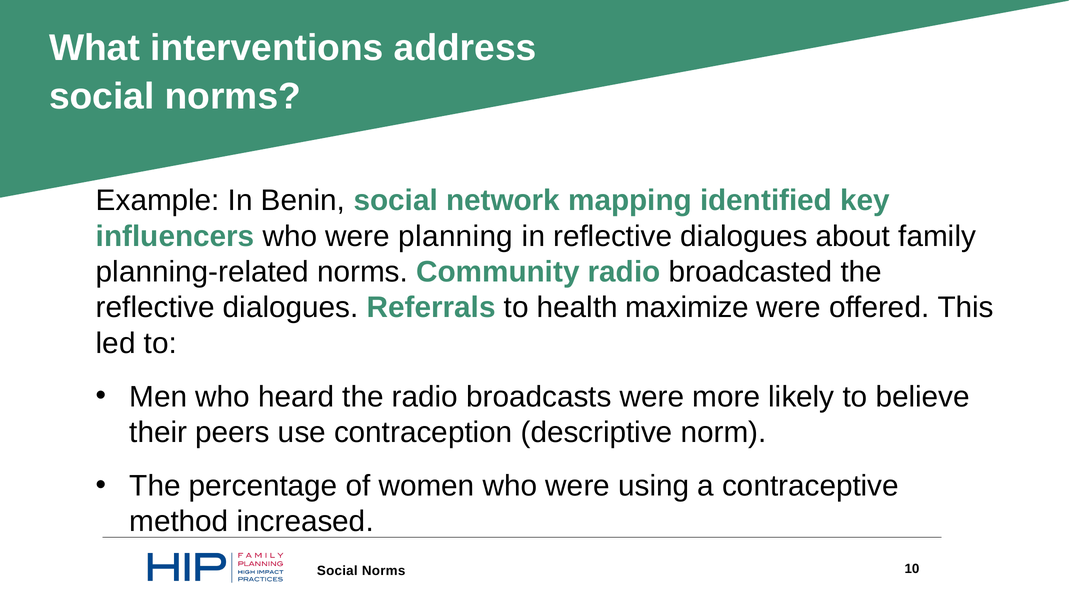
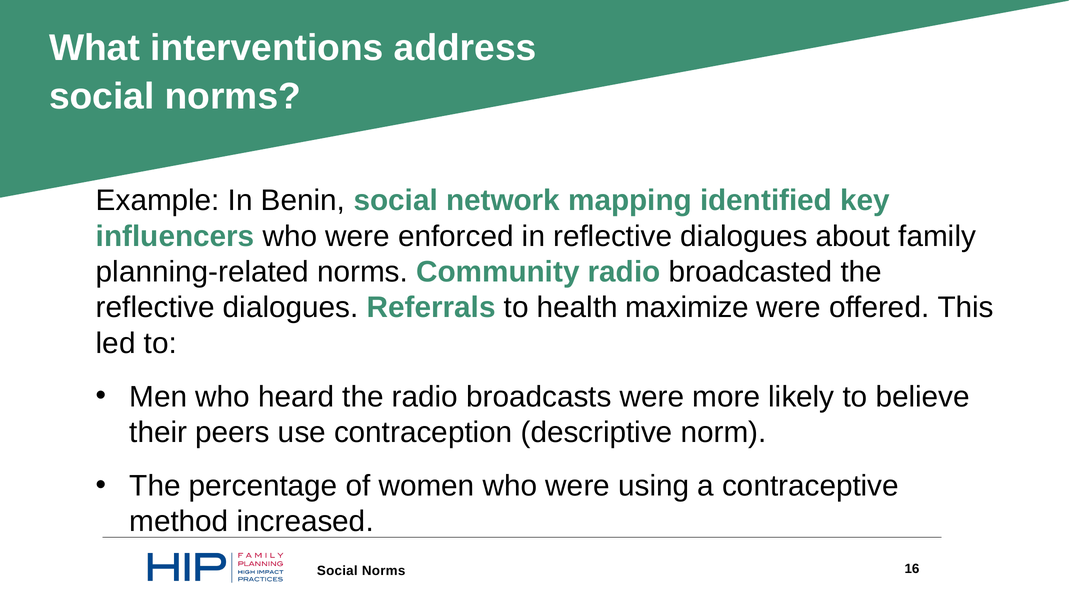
planning: planning -> enforced (456, 236)
10: 10 -> 16 (912, 569)
